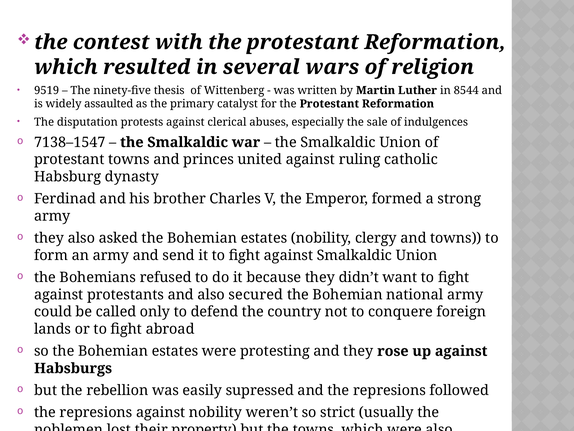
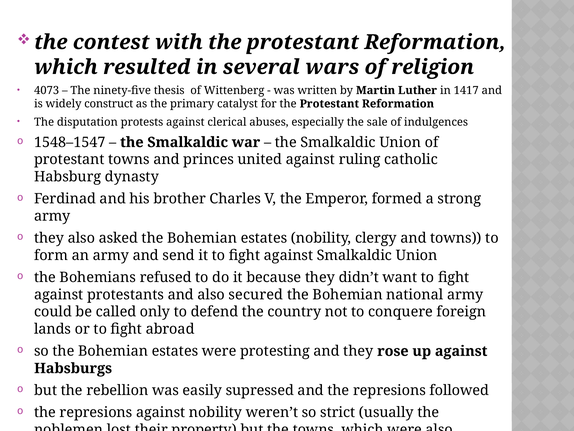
9519: 9519 -> 4073 (47, 90)
8544: 8544 -> 1417 (466, 90)
assaulted: assaulted -> construct (109, 104)
7138–1547: 7138–1547 -> 1548–1547 (70, 142)
